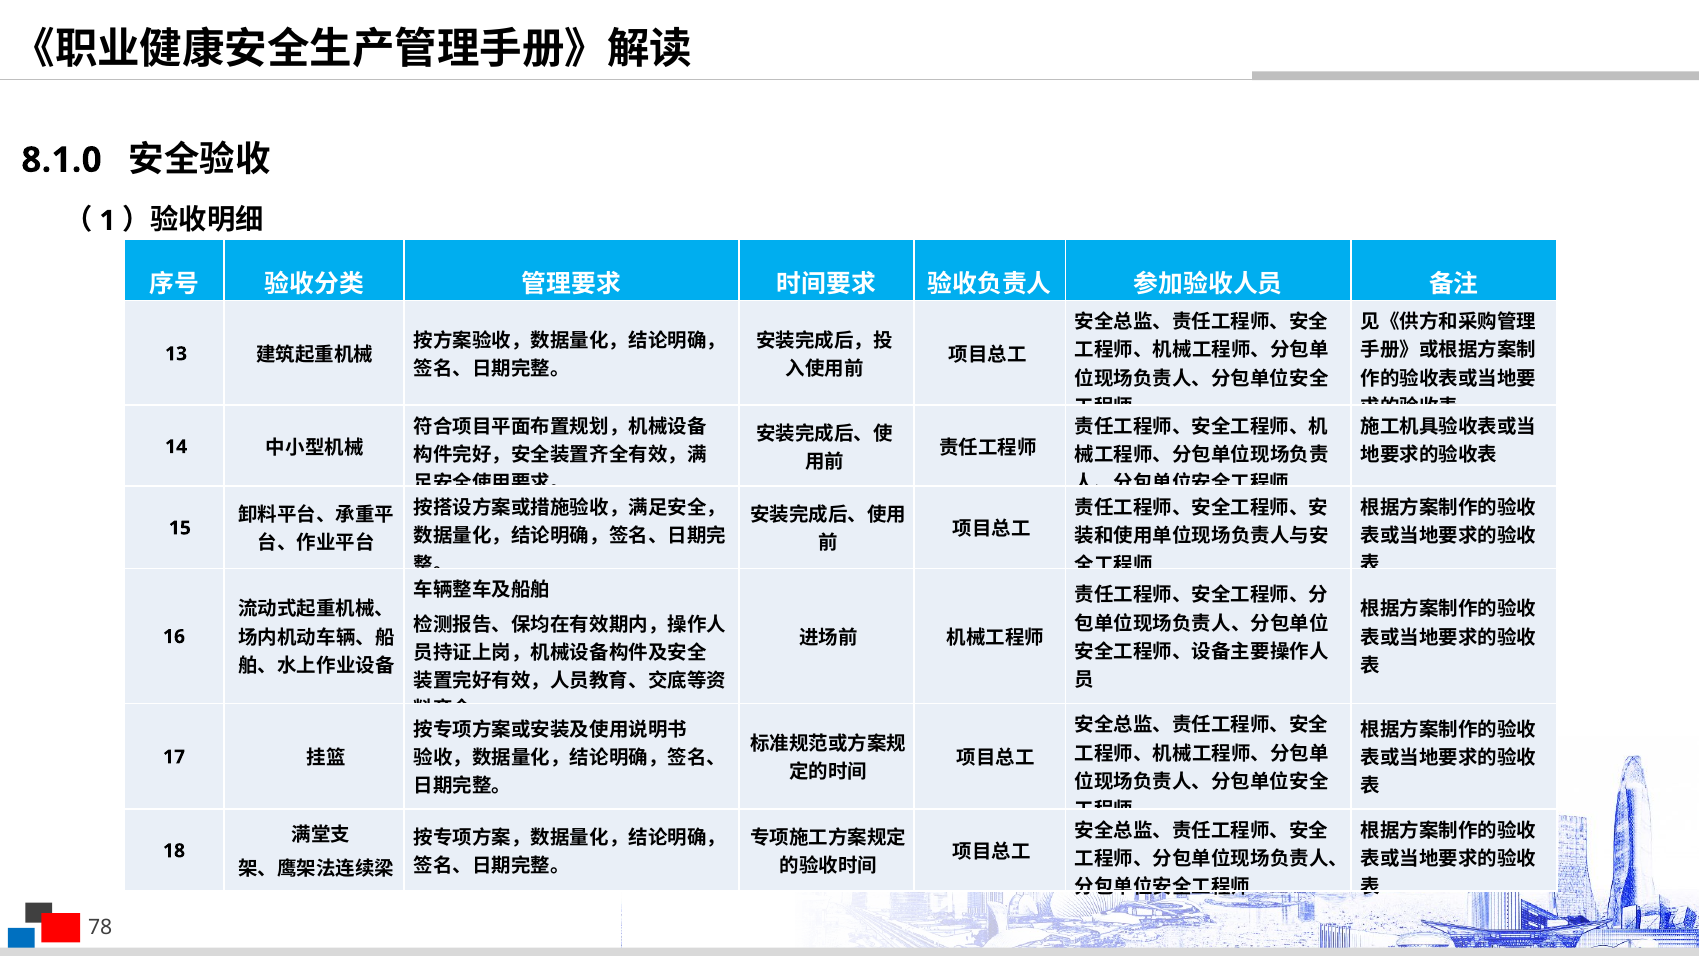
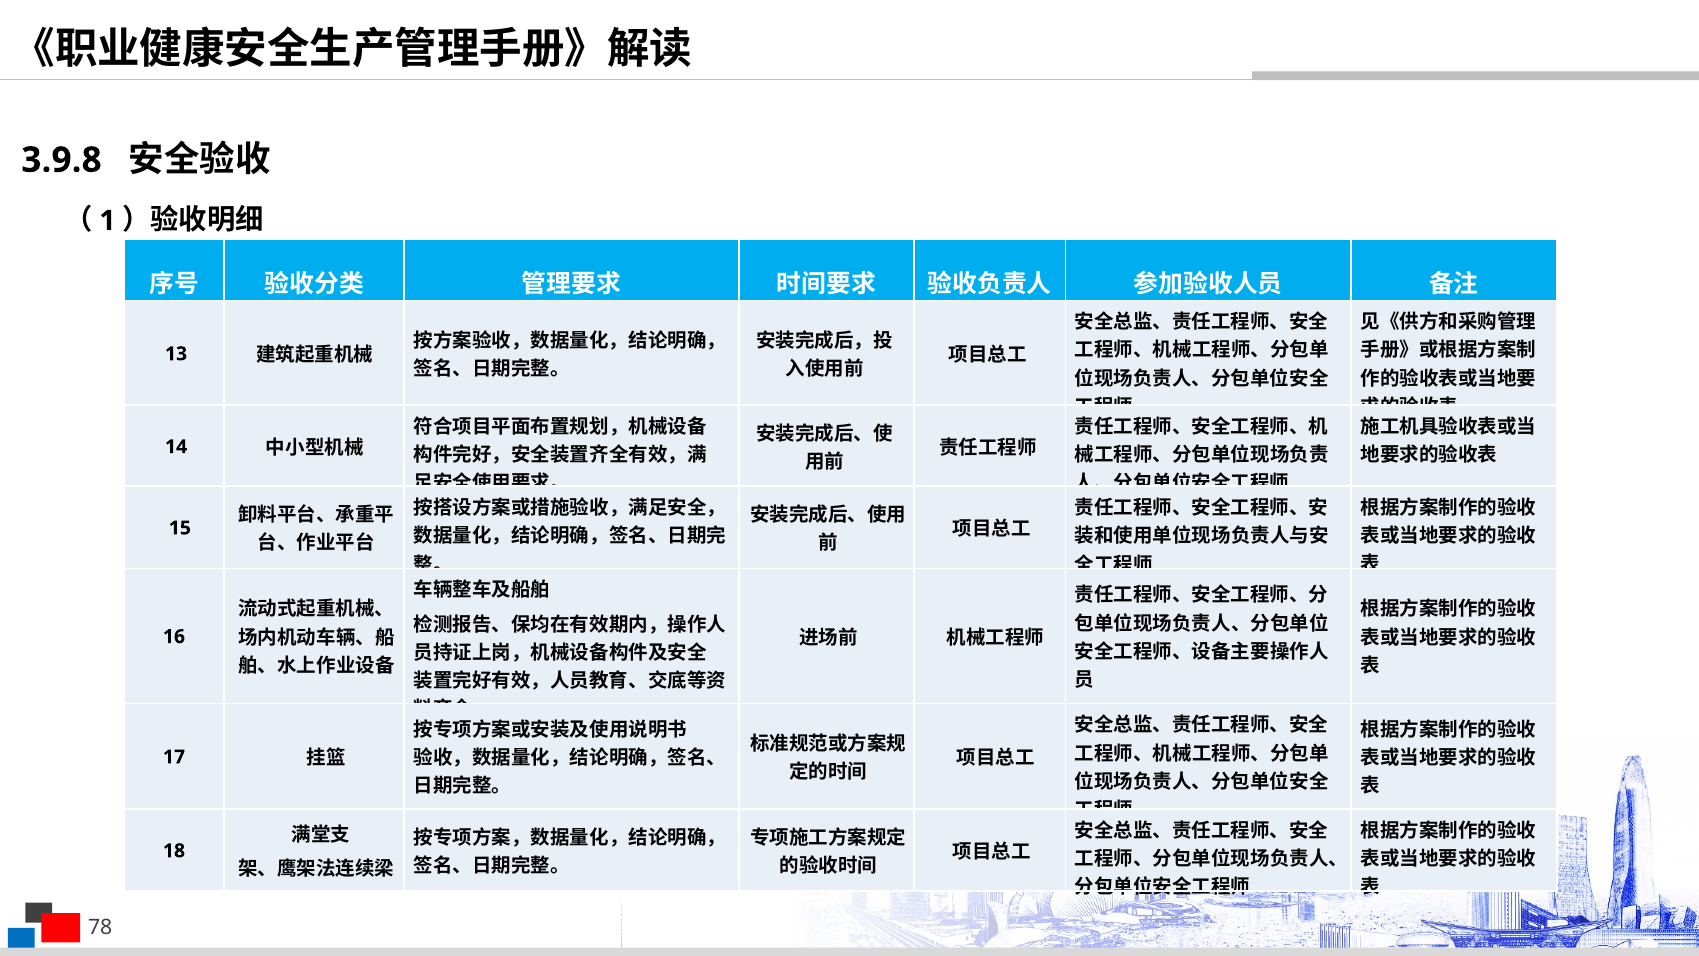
8.1.0: 8.1.0 -> 3.9.8 (62, 160)
